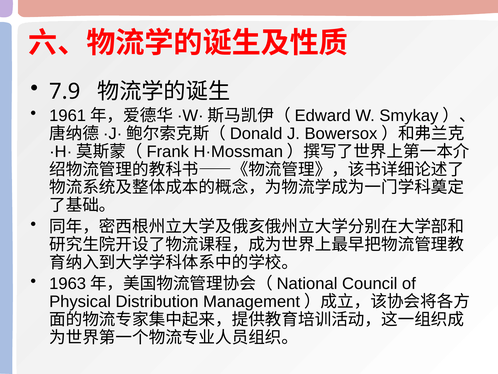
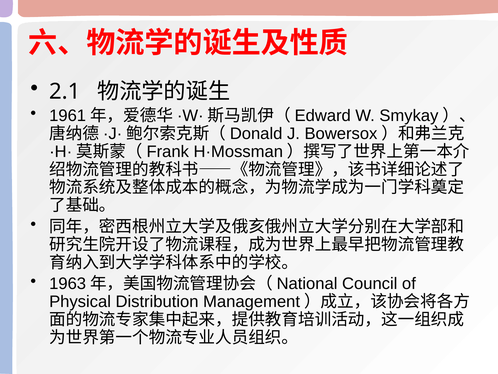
7.9: 7.9 -> 2.1 (65, 91)
